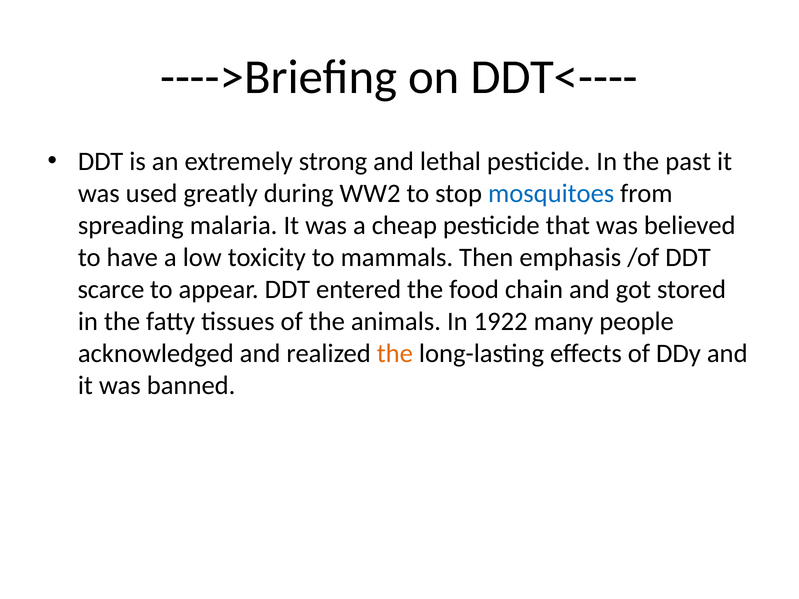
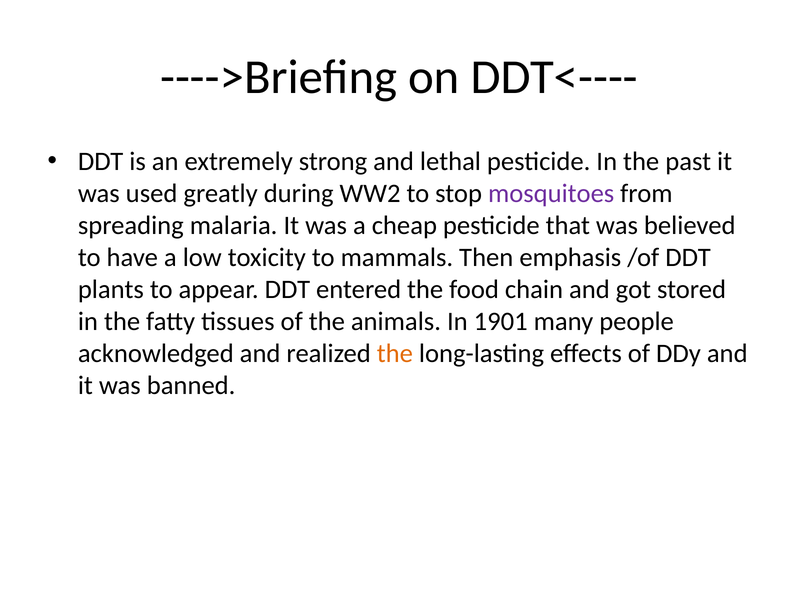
mosquitoes colour: blue -> purple (551, 194)
scarce: scarce -> plants (111, 290)
1922: 1922 -> 1901 (501, 321)
